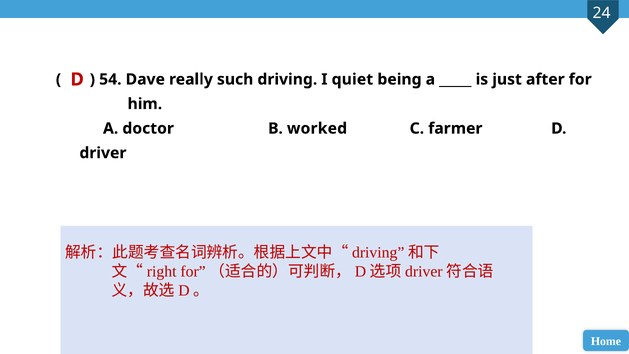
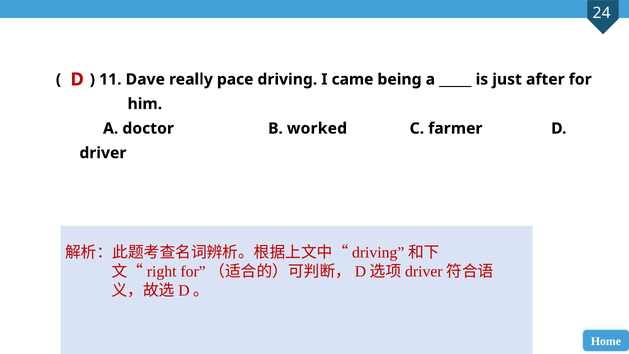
54: 54 -> 11 (110, 79)
such: such -> pace (235, 79)
quiet: quiet -> came (353, 79)
